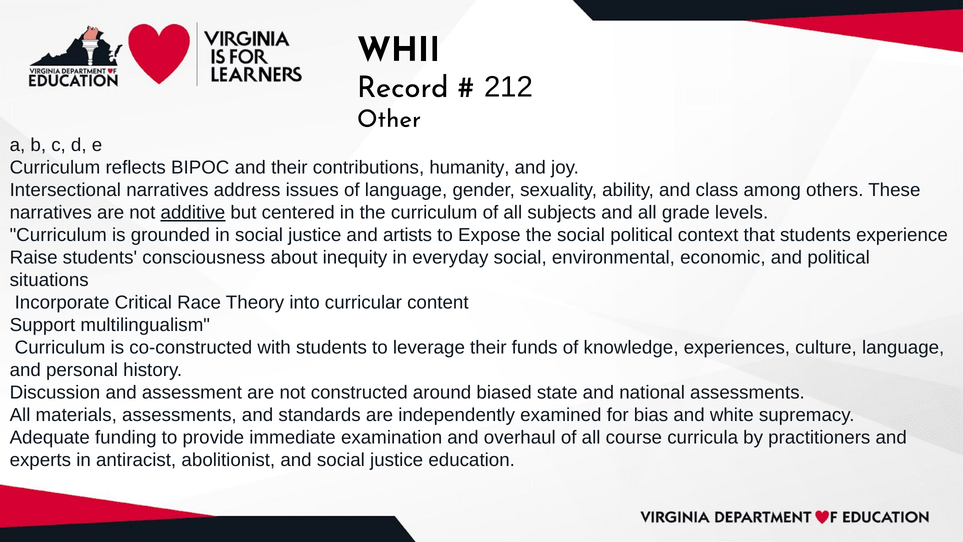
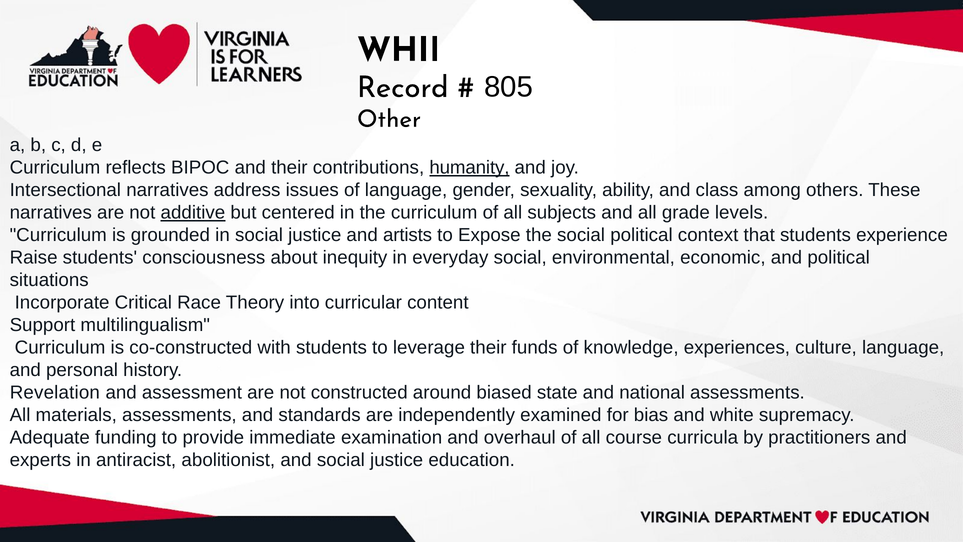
212: 212 -> 805 (509, 87)
humanity underline: none -> present (469, 168)
Discussion: Discussion -> Revelation (55, 392)
